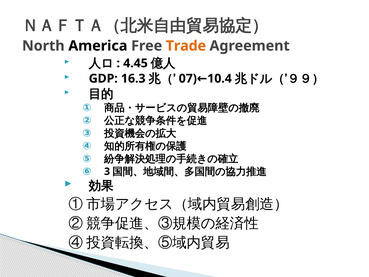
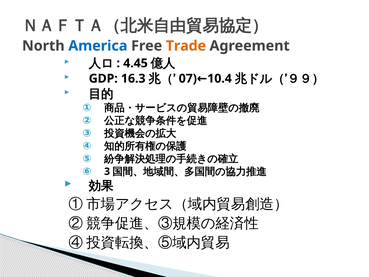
America colour: black -> blue (98, 46)
